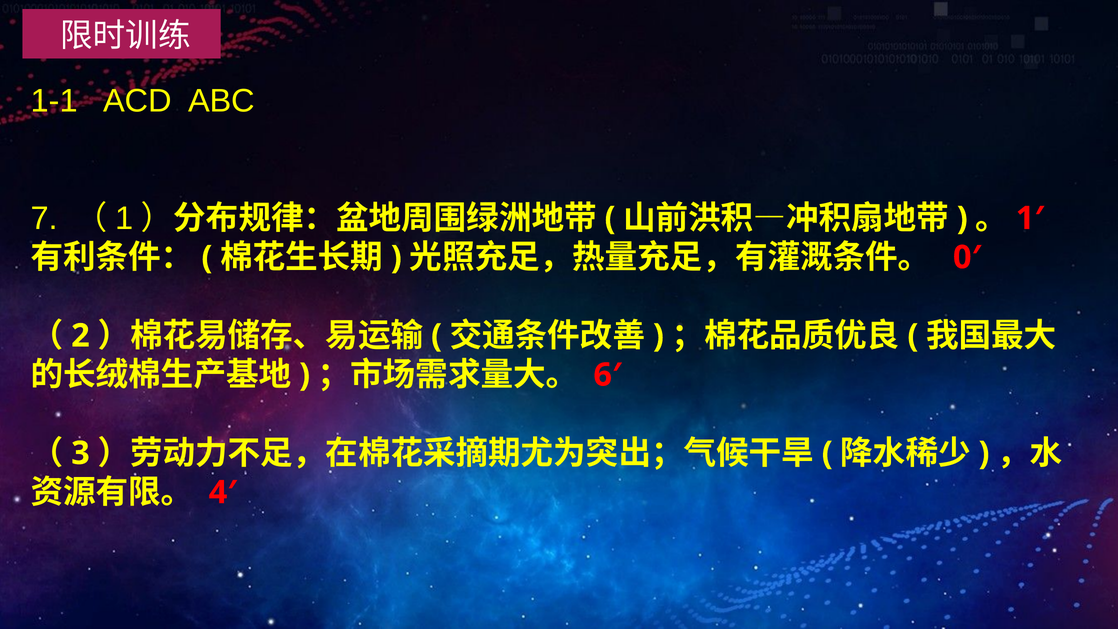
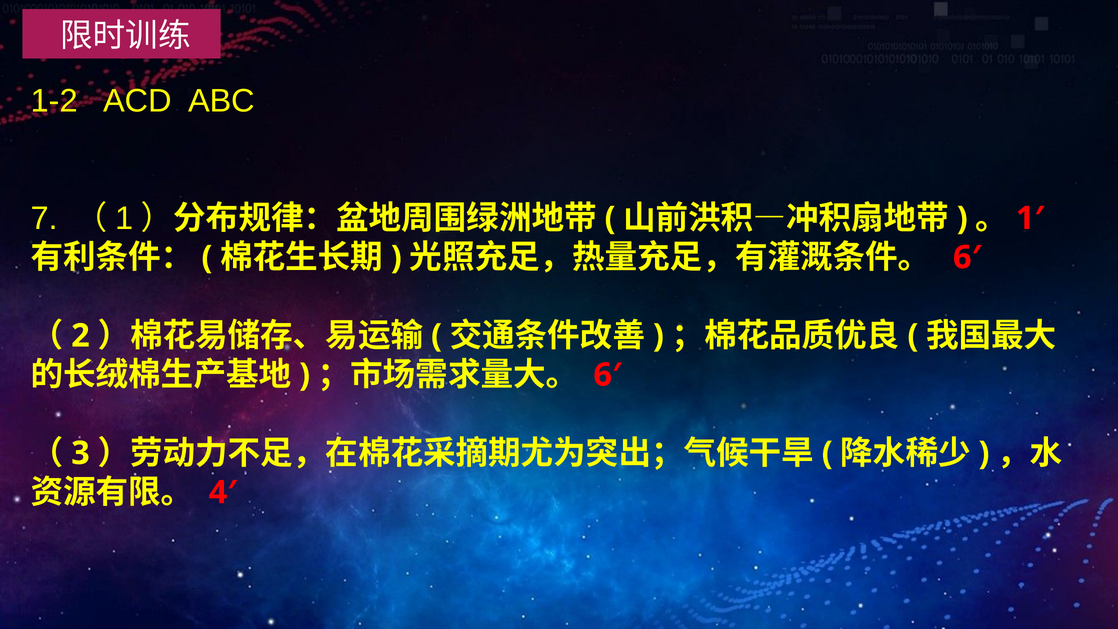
1-1: 1-1 -> 1-2 (54, 101)
0′: 0′ -> 6′ (967, 257)
